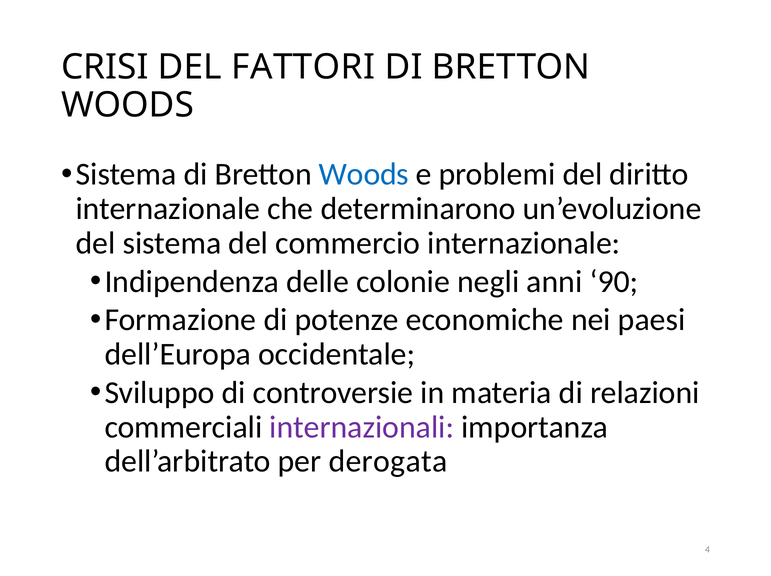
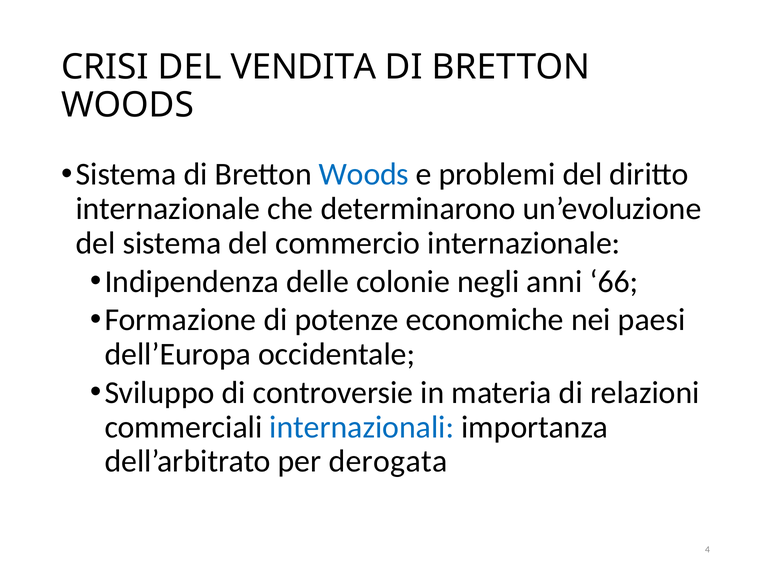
FATTORI: FATTORI -> VENDITA (304, 67)
90: 90 -> 66 (614, 281)
internazionali colour: purple -> blue (362, 427)
